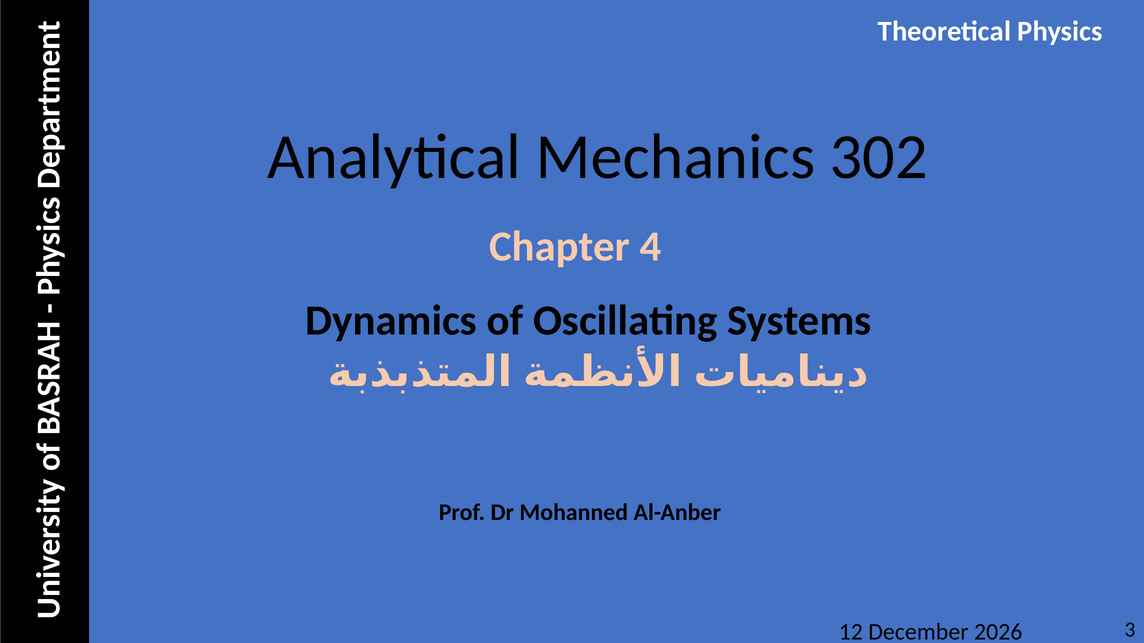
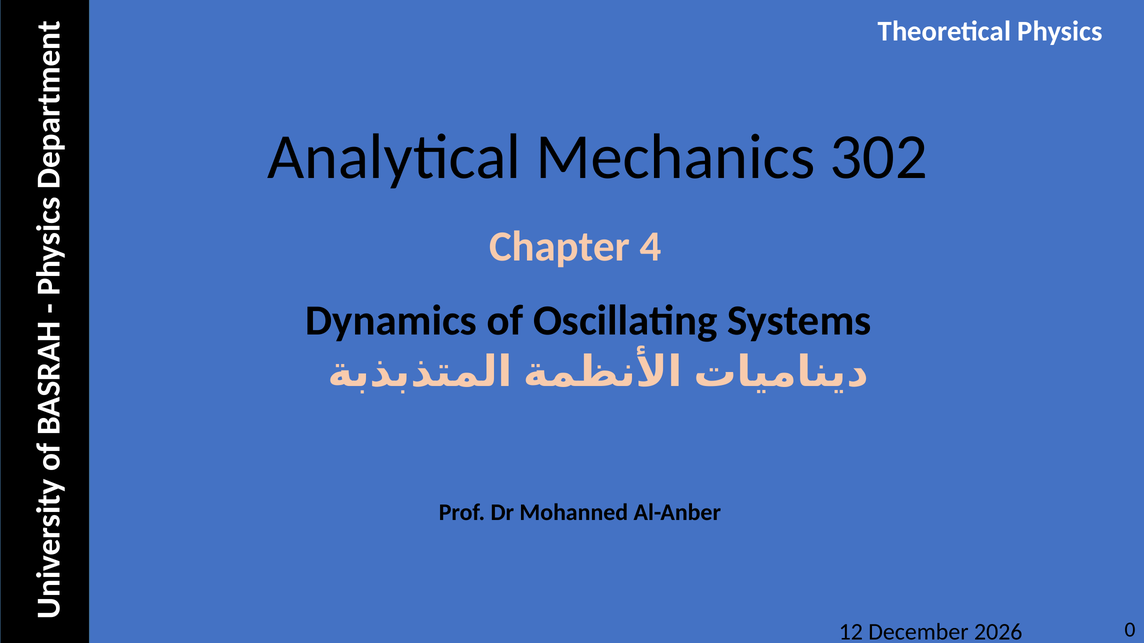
3: 3 -> 0 (1130, 630)
